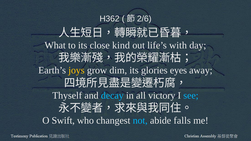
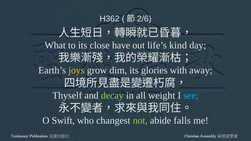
kind: kind -> have (121, 45)
with: with -> kind (178, 45)
eyes: eyes -> with (178, 70)
decay colour: light blue -> light green (112, 96)
victory: victory -> weight (162, 96)
not colour: light blue -> light green (140, 121)
